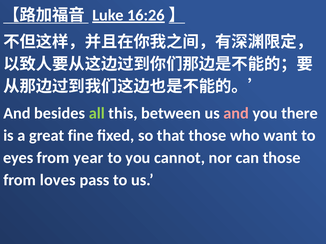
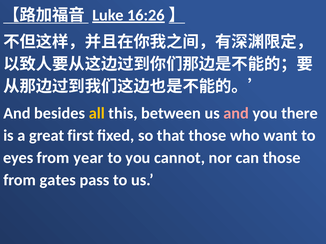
all colour: light green -> yellow (97, 114)
fine: fine -> first (81, 136)
loves: loves -> gates (58, 180)
